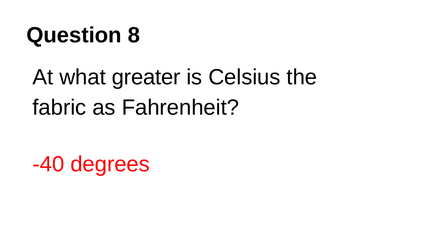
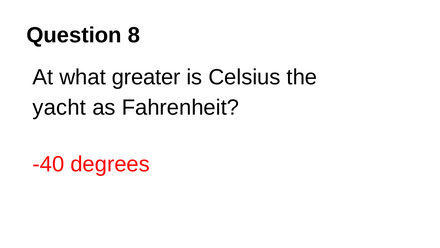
fabric: fabric -> yacht (59, 107)
